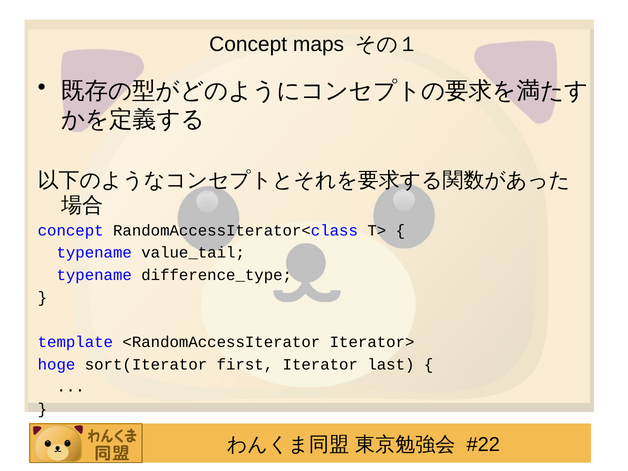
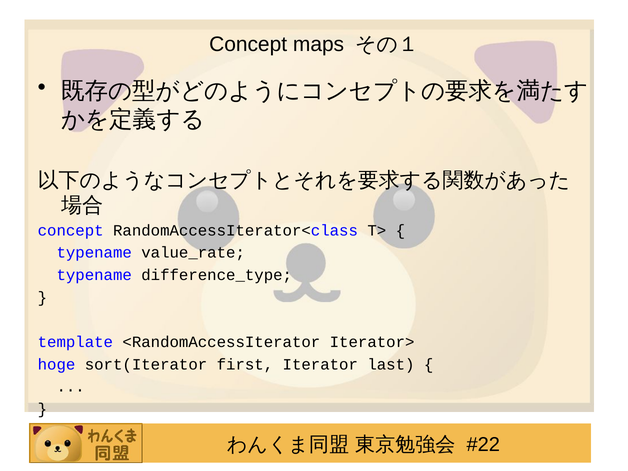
value_tail: value_tail -> value_rate (193, 253)
